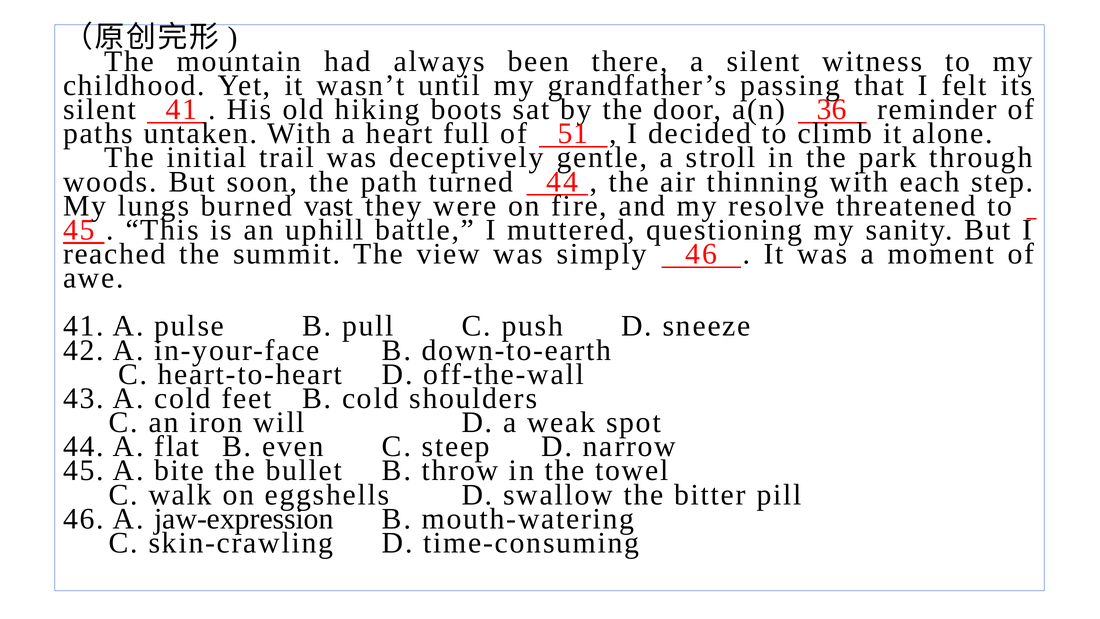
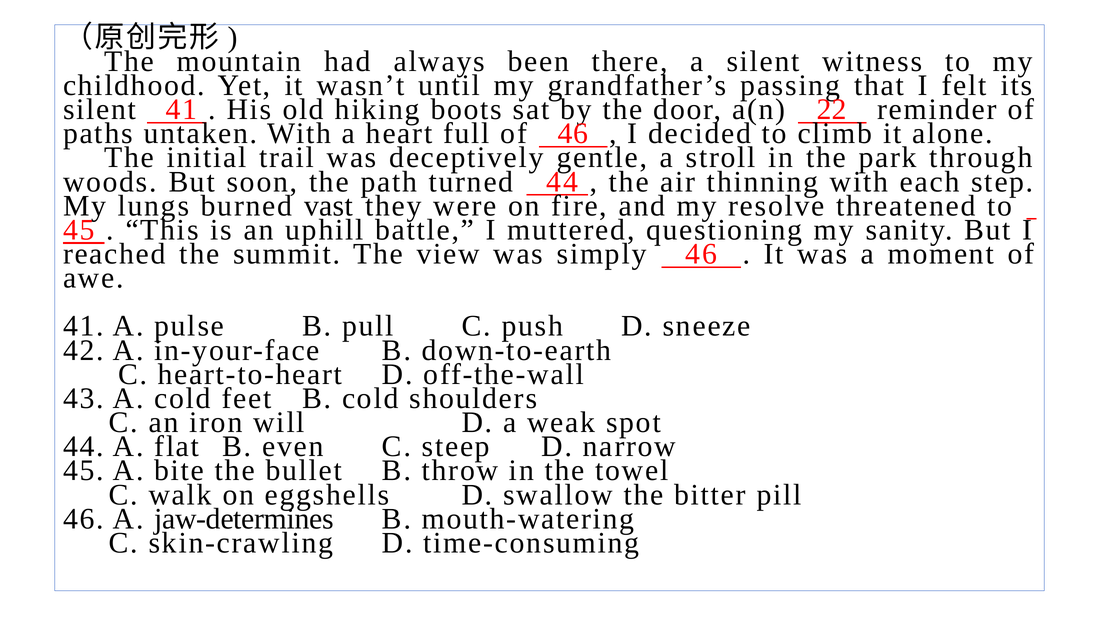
36: 36 -> 22 (832, 109)
of 51: 51 -> 46 (573, 133)
jaw-expression: jaw-expression -> jaw-determines (244, 519)
